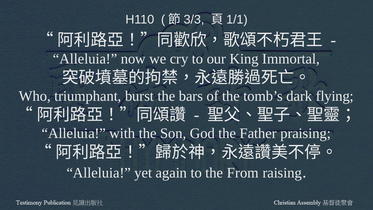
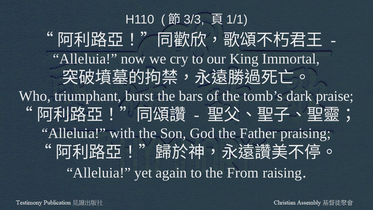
flying: flying -> praise (335, 96)
